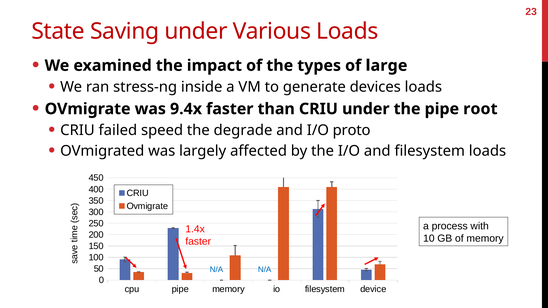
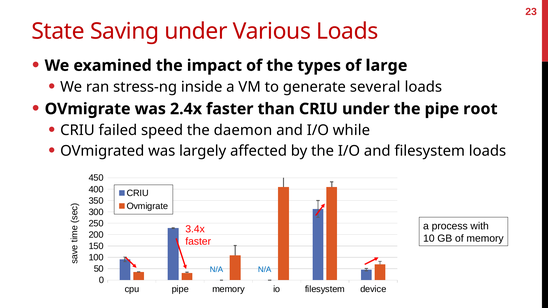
devices: devices -> several (375, 87)
9.4x: 9.4x -> 2.4x (186, 109)
degrade: degrade -> daemon (243, 130)
proto: proto -> while (351, 130)
1.4x: 1.4x -> 3.4x (195, 229)
